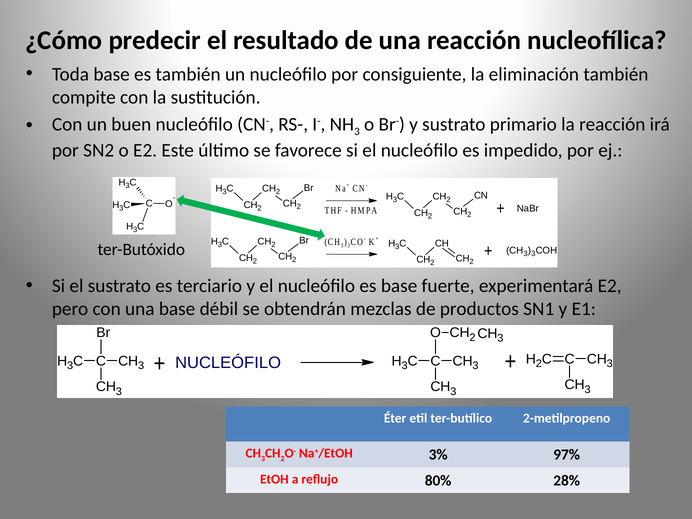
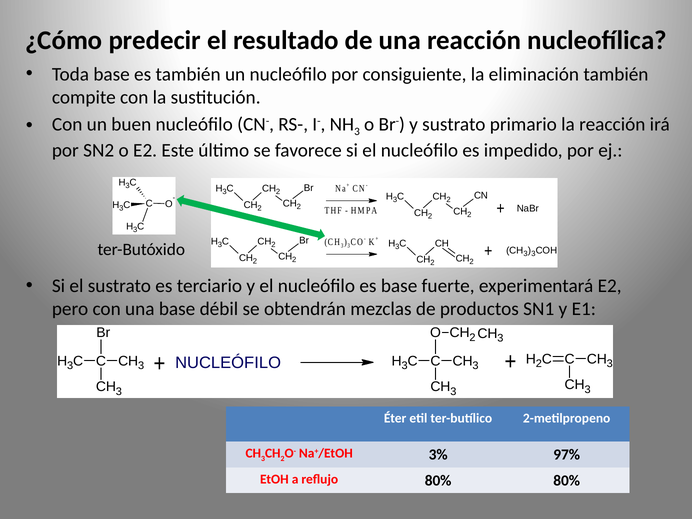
80% 28%: 28% -> 80% (567, 481)
